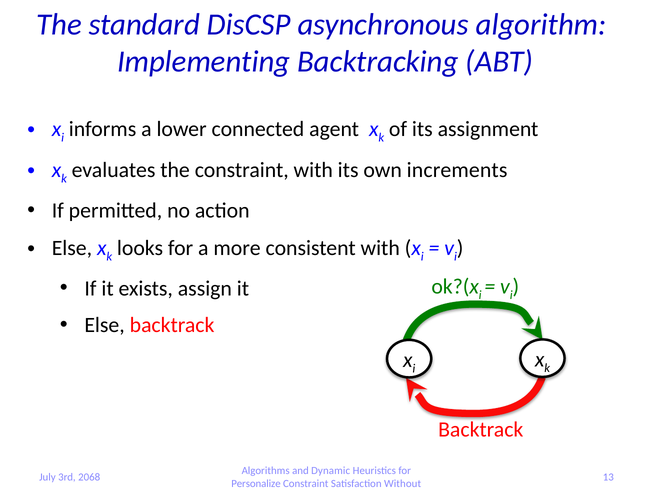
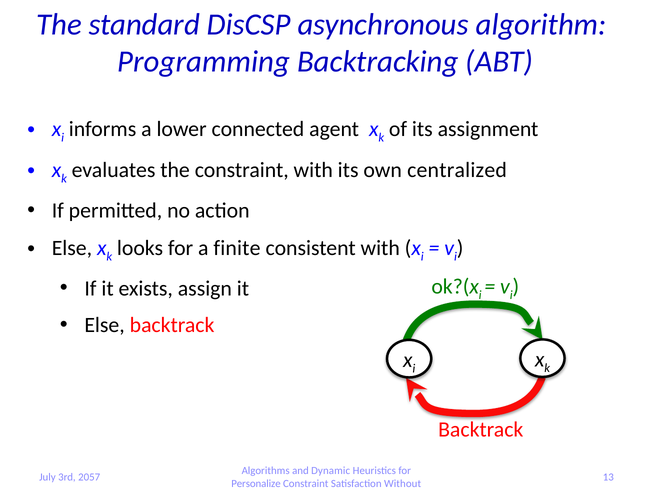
Implementing: Implementing -> Programming (204, 61)
increments: increments -> centralized (457, 170)
more: more -> finite (237, 248)
2068: 2068 -> 2057 (89, 477)
